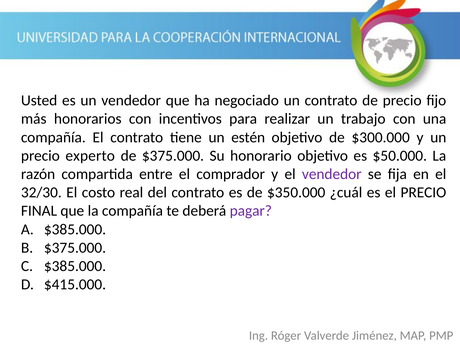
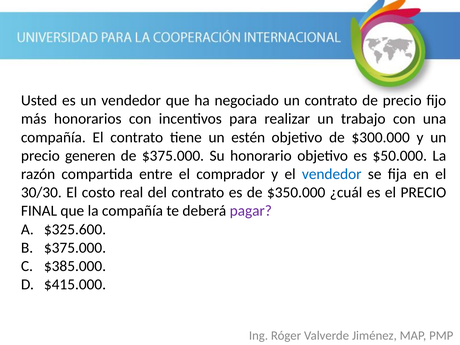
experto: experto -> generen (90, 156)
vendedor colour: purple -> blue (332, 174)
32/30: 32/30 -> 30/30 (41, 192)
$385.000: $385.000 -> $325.600 (75, 229)
